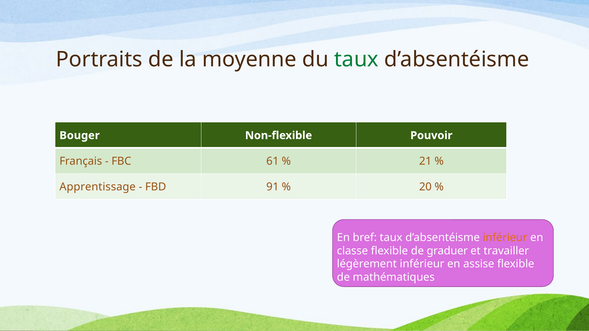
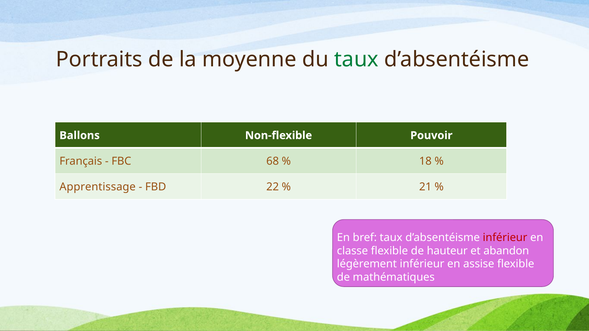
Bouger: Bouger -> Ballons (80, 136)
61: 61 -> 68 (273, 161)
21: 21 -> 18 (425, 161)
91: 91 -> 22 (273, 187)
20: 20 -> 21 (425, 187)
inférieur colour: orange -> red (505, 238)
graduer: graduer -> hauteur (447, 251)
travailler: travailler -> abandon (506, 251)
